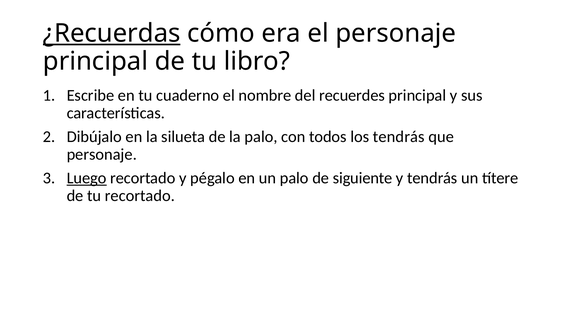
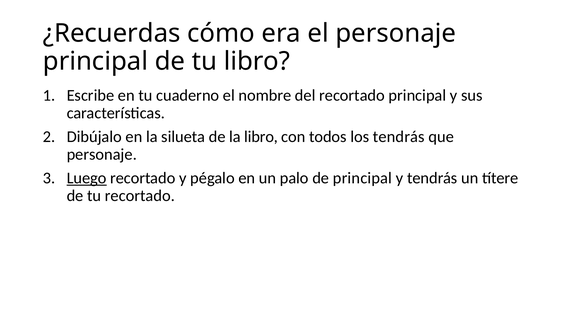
¿Recuerdas underline: present -> none (112, 33)
del recuerdes: recuerdes -> recortado (352, 95)
la palo: palo -> libro (261, 137)
de siguiente: siguiente -> principal (362, 178)
